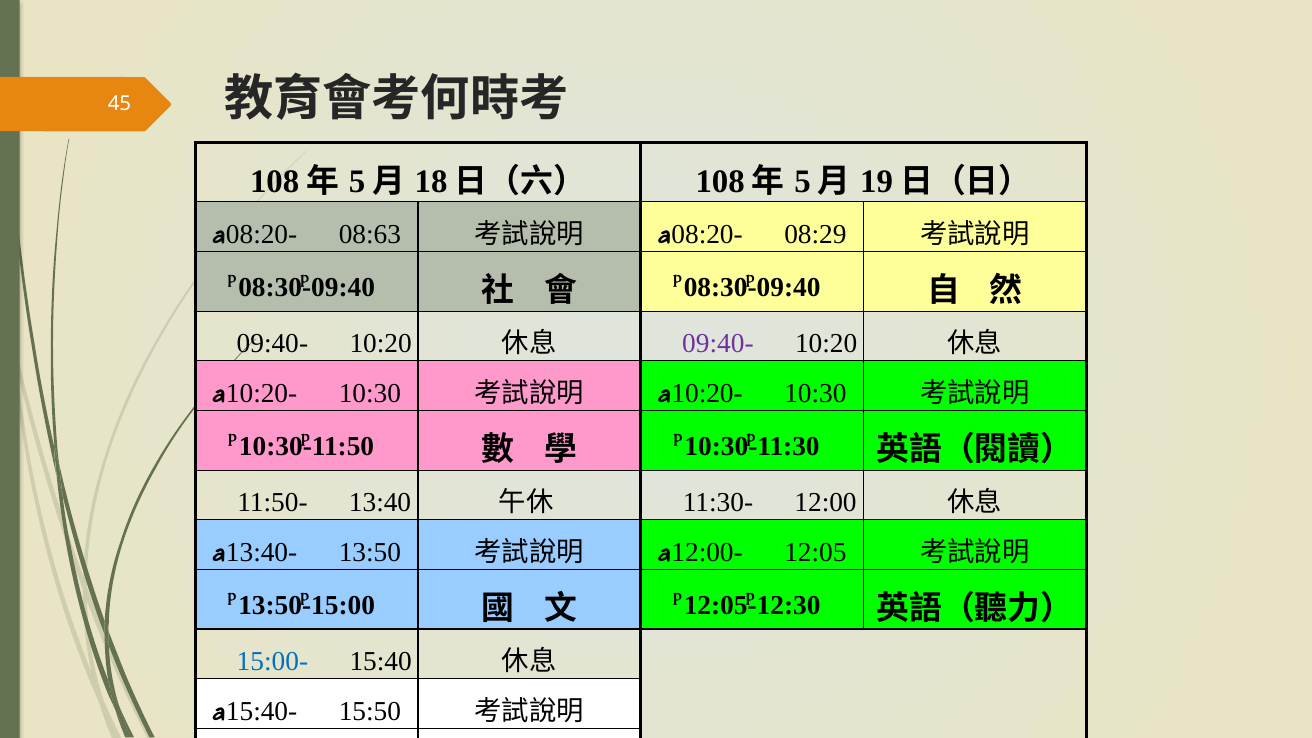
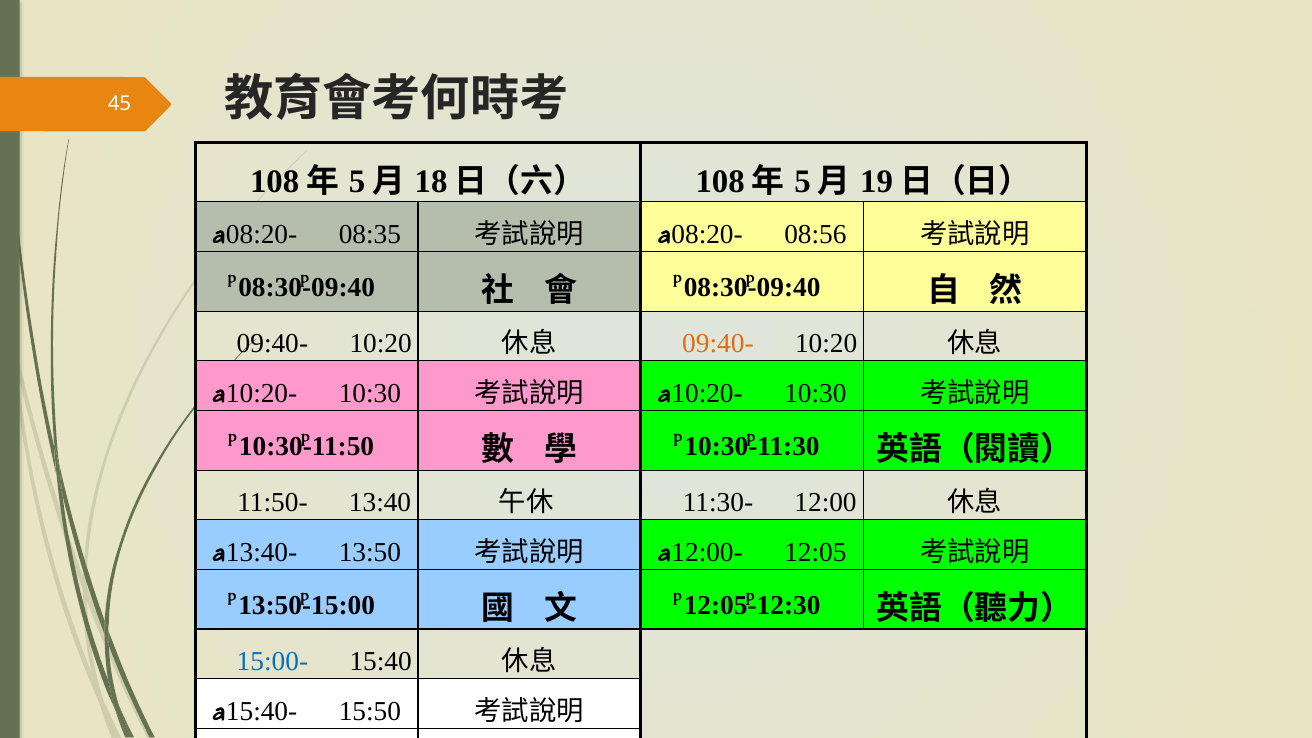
08:63: 08:63 -> 08:35 (370, 235)
08:29: 08:29 -> 08:56 (815, 235)
09:40- colour: purple -> orange (718, 344)
